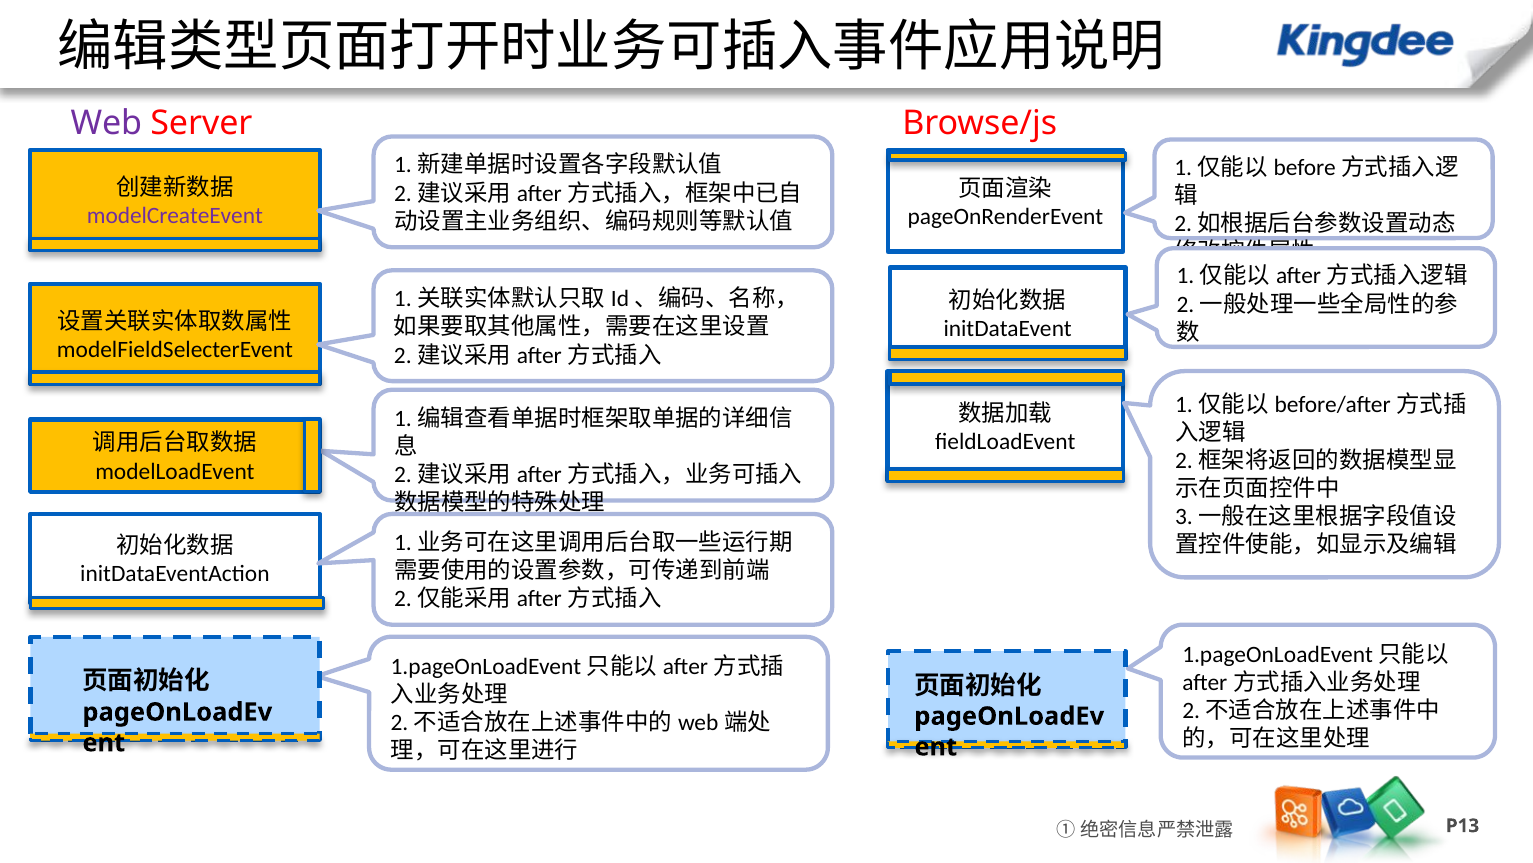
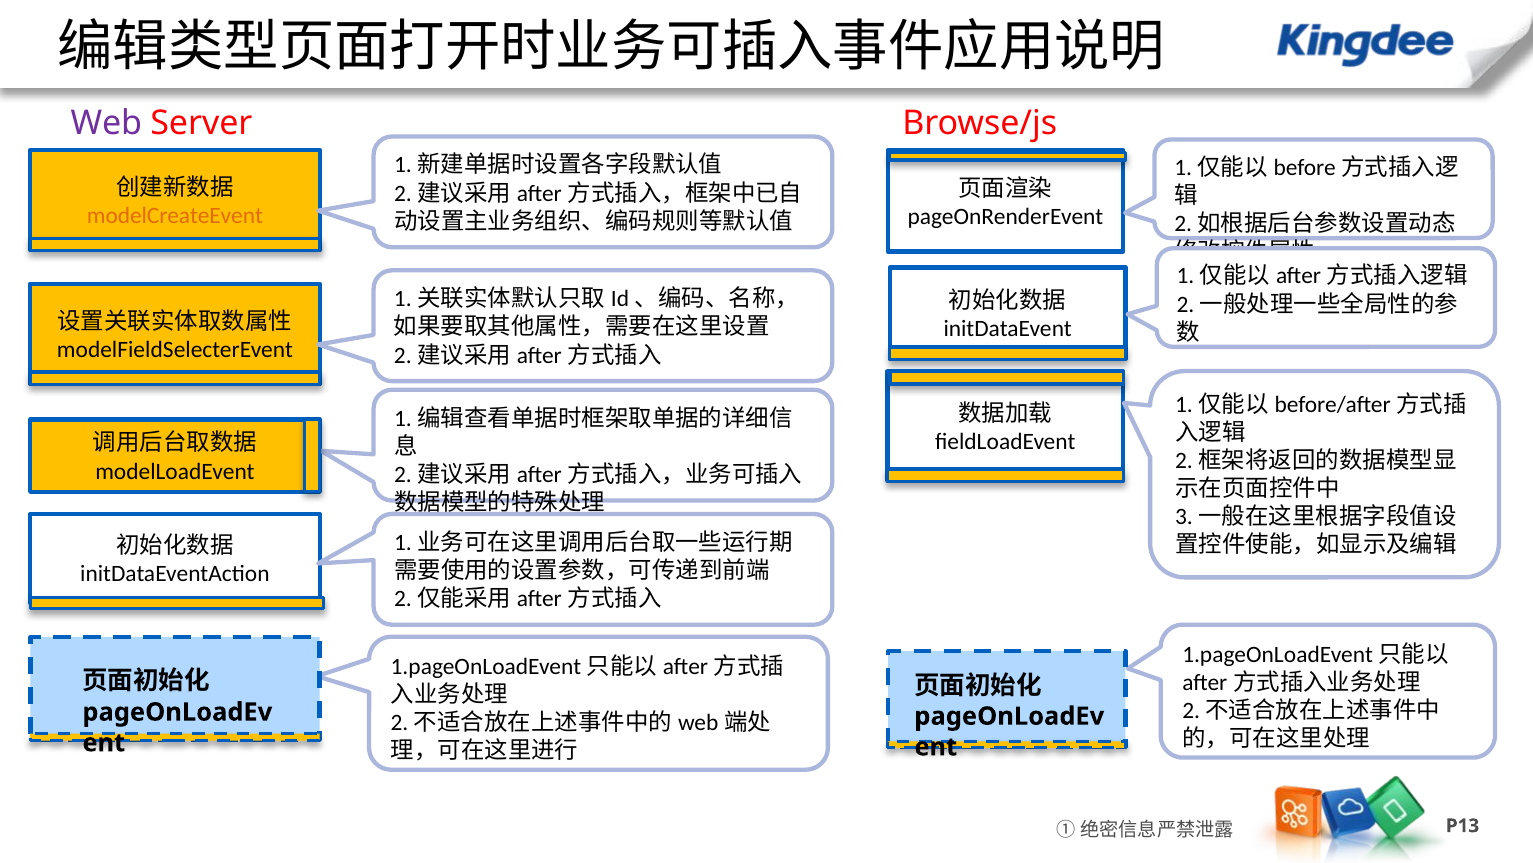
modelCreateEvent colour: purple -> orange (175, 216)
